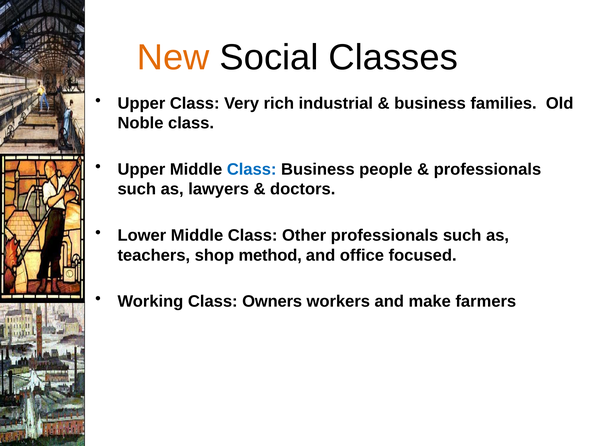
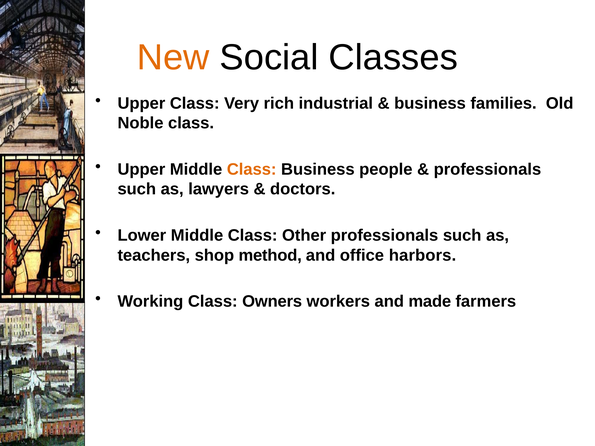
Class colour: blue -> orange (252, 169)
focused: focused -> harbors (423, 255)
make: make -> made (430, 302)
